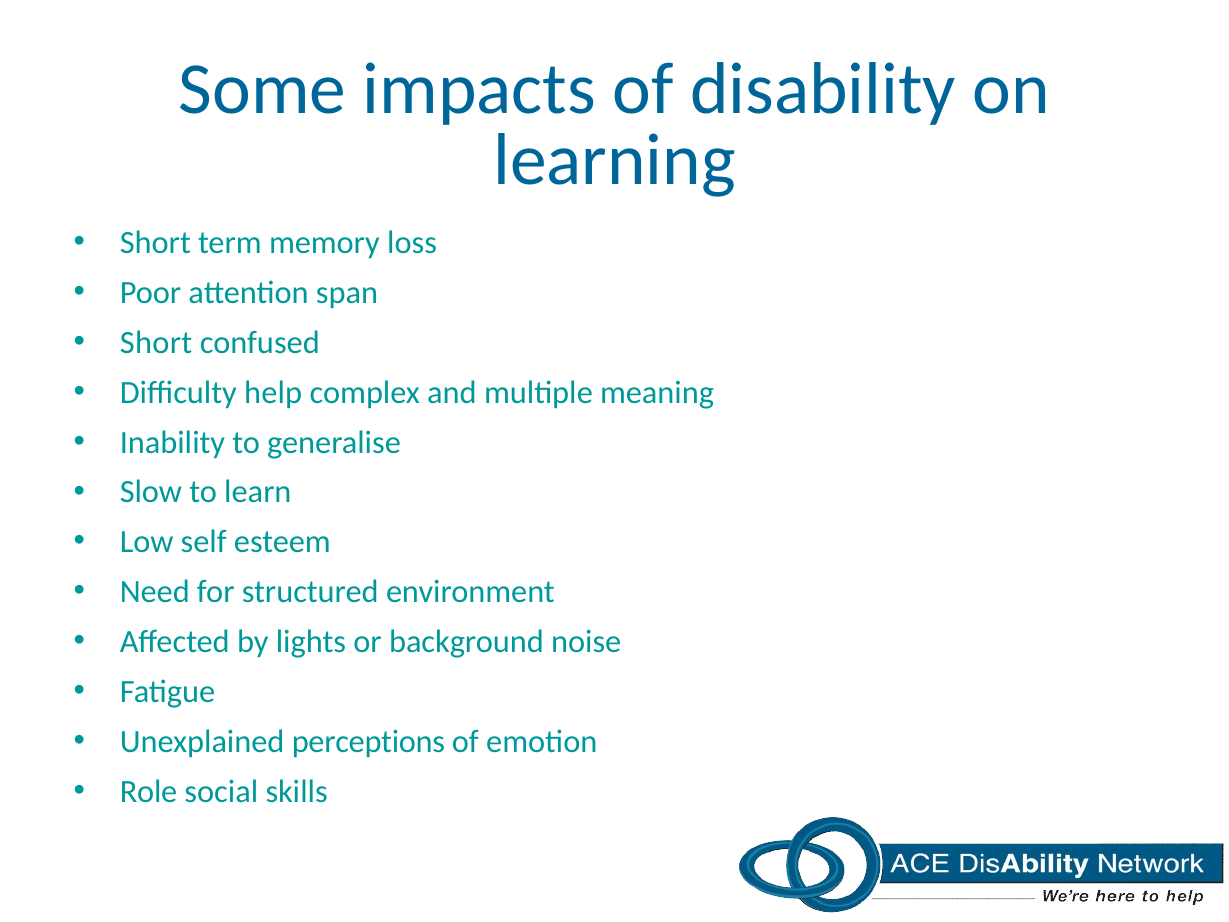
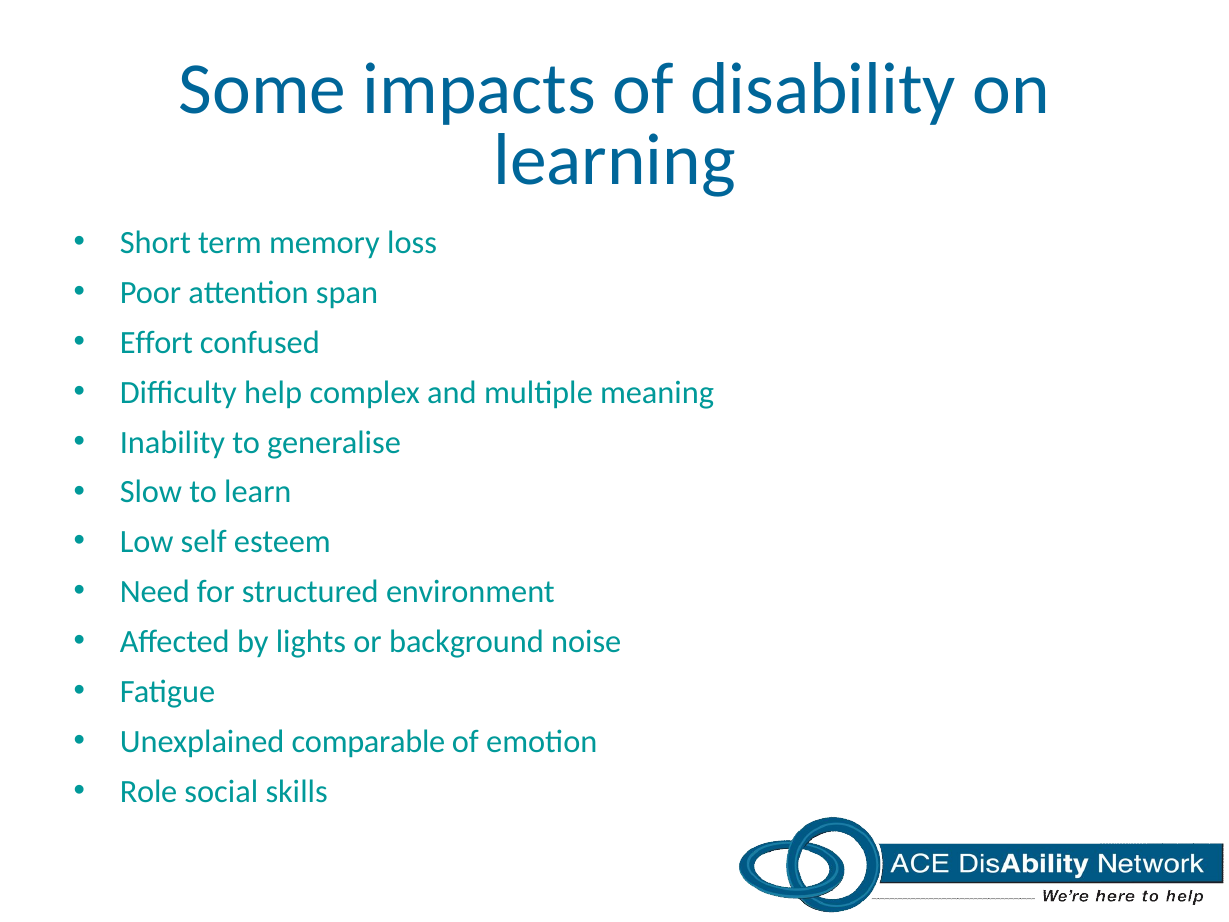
Short: Short -> Effort (156, 343)
perceptions: perceptions -> comparable (368, 741)
